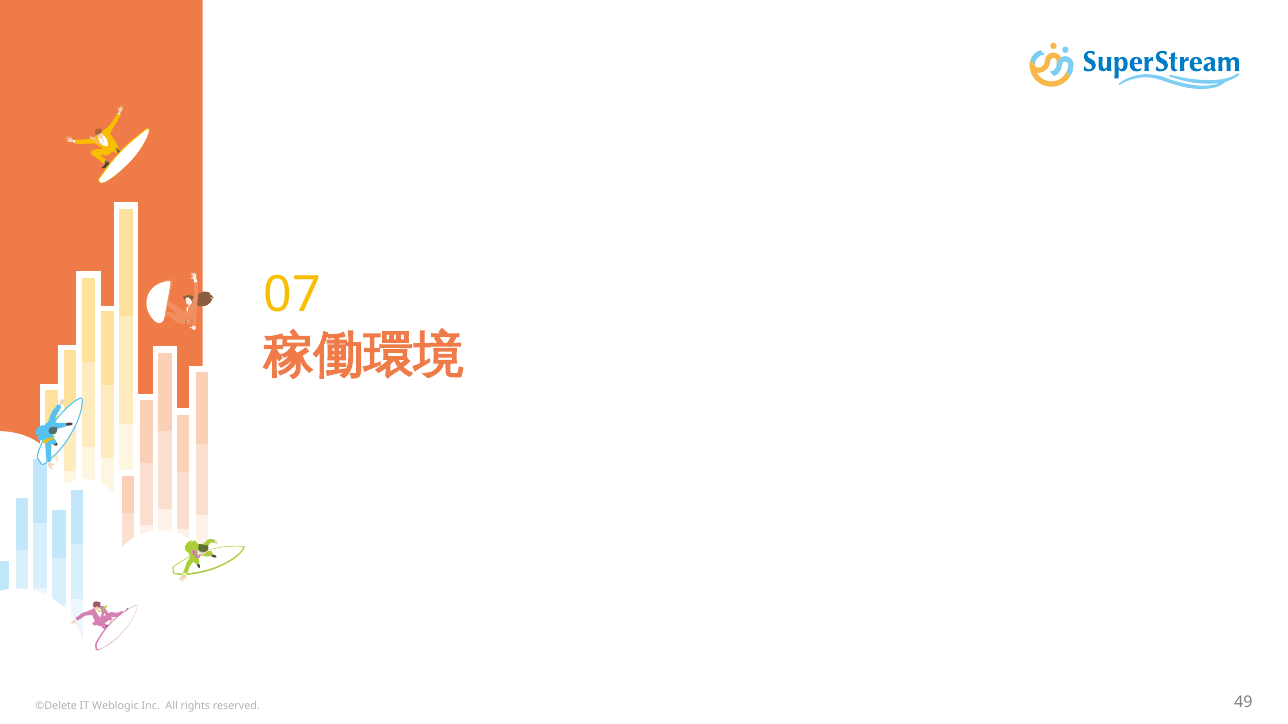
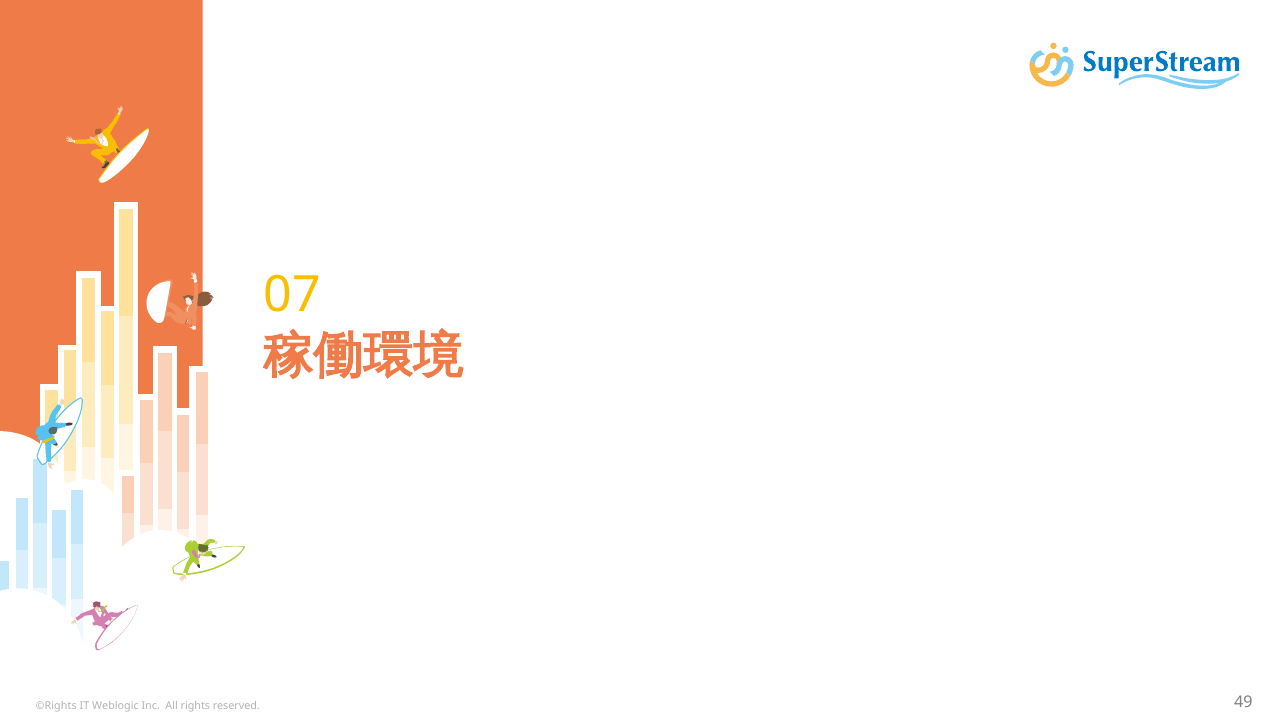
©Delete: ©Delete -> ©Rights (56, 706)
